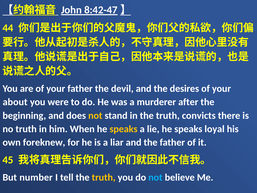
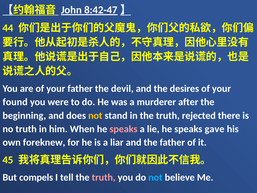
about: about -> found (15, 102)
convicts: convicts -> rejected (199, 115)
speaks colour: yellow -> pink (124, 129)
loyal: loyal -> gave (215, 129)
number: number -> compels (36, 177)
truth colour: yellow -> pink (104, 177)
